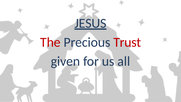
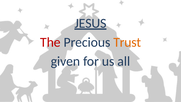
Trust colour: red -> orange (127, 42)
